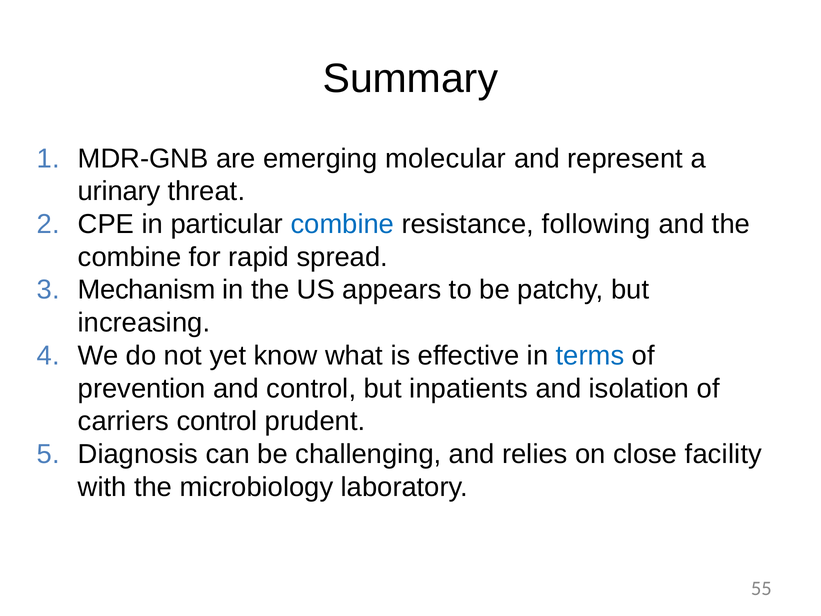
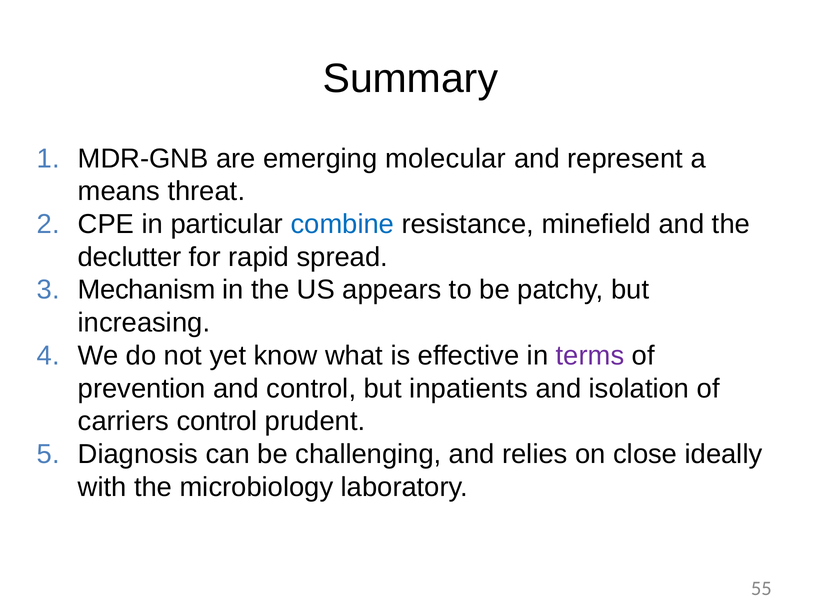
urinary: urinary -> means (119, 191)
following: following -> minefield (596, 224)
combine: combine -> declutter (130, 257)
terms colour: blue -> purple (590, 356)
facility: facility -> ideally (724, 454)
